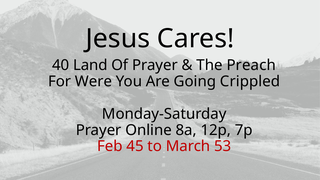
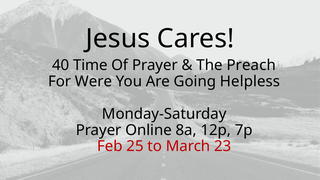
Land: Land -> Time (90, 65)
Crippled: Crippled -> Helpless (250, 81)
45: 45 -> 25 (135, 146)
53: 53 -> 23 (223, 146)
